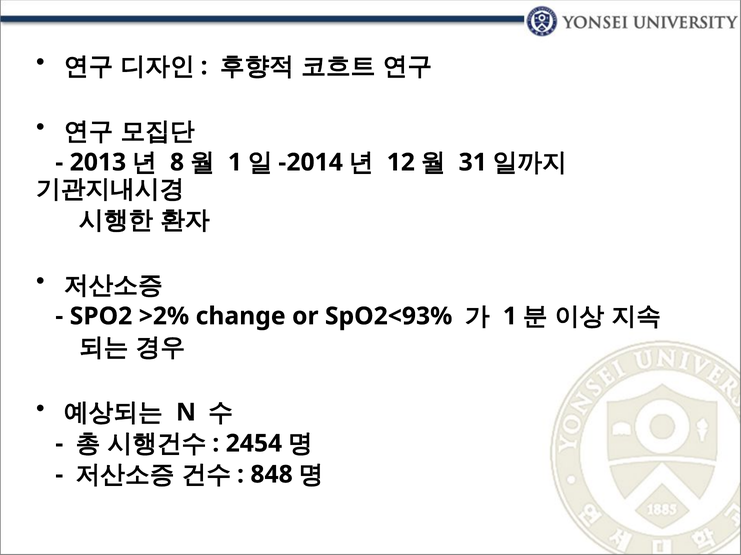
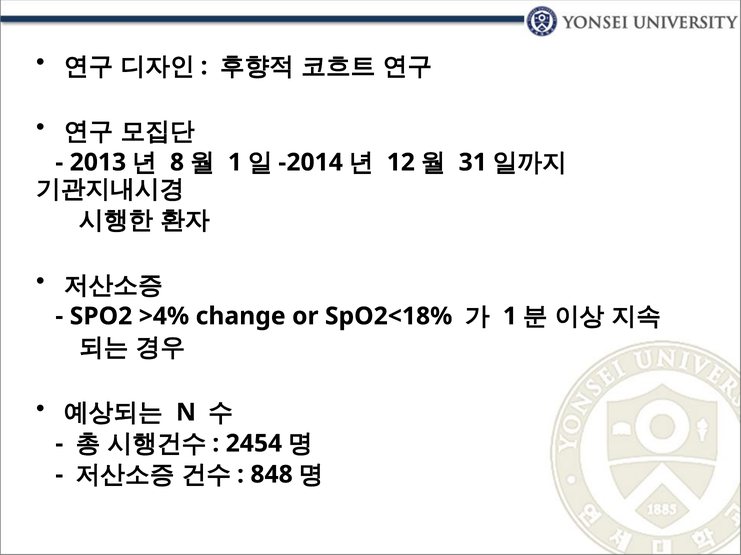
>2%: >2% -> >4% (164, 317)
SpO2<93%: SpO2<93% -> SpO2<18% (389, 317)
